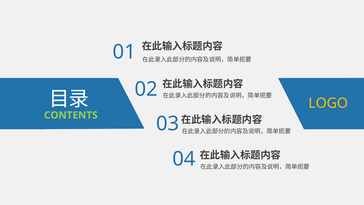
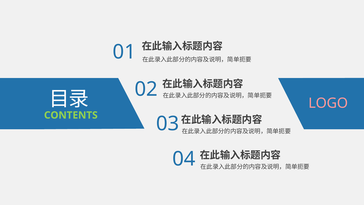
LOGO colour: yellow -> pink (328, 103)
